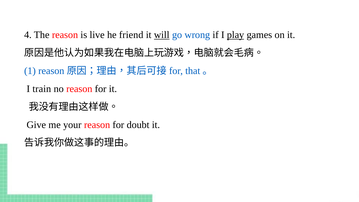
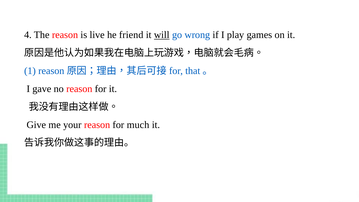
play underline: present -> none (236, 35)
train: train -> gave (42, 89)
doubt: doubt -> much (138, 125)
